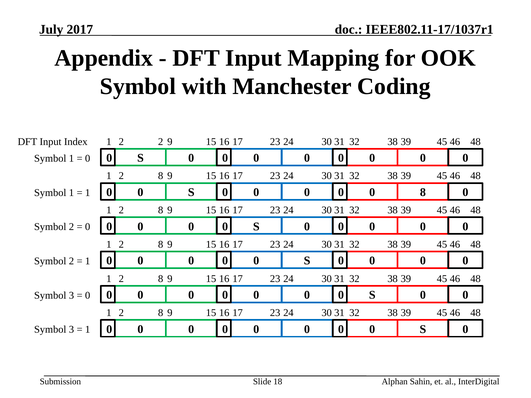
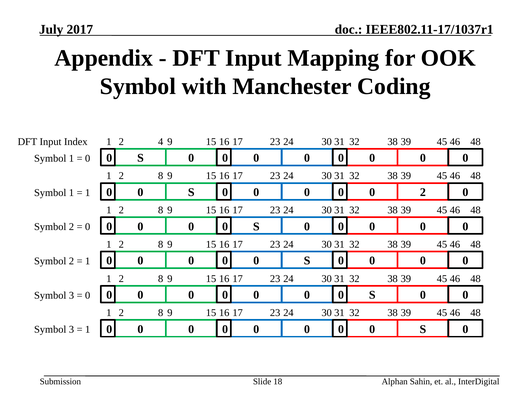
2 2: 2 -> 4 (161, 142)
0 8: 8 -> 2 (423, 192)
